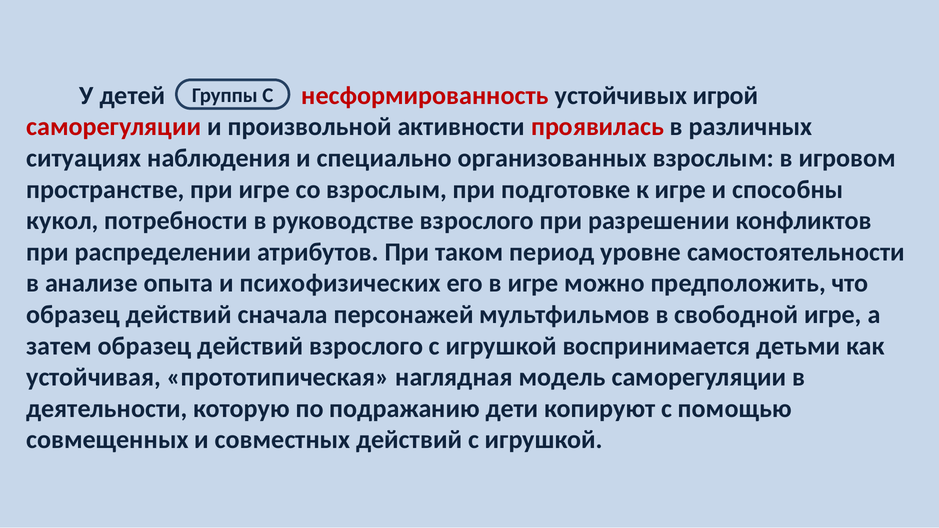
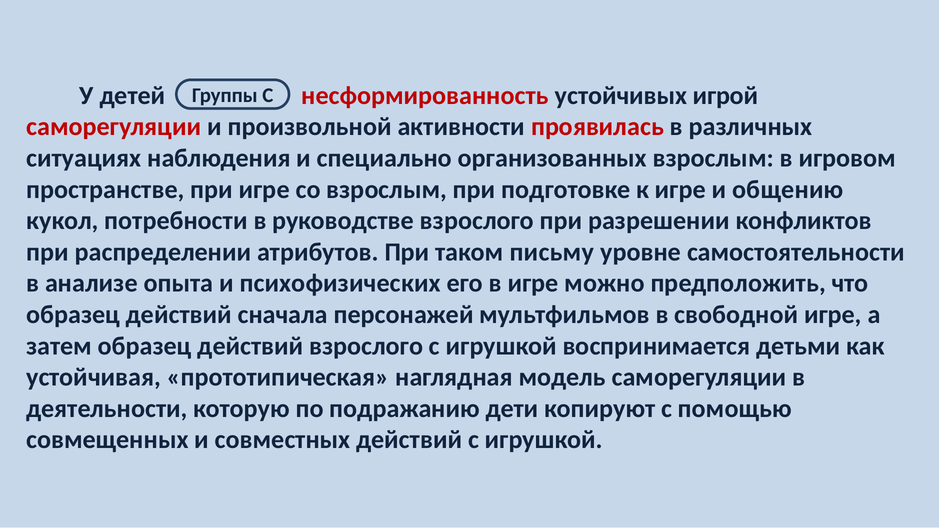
способны: способны -> общению (788, 190)
период: период -> письму (552, 252)
